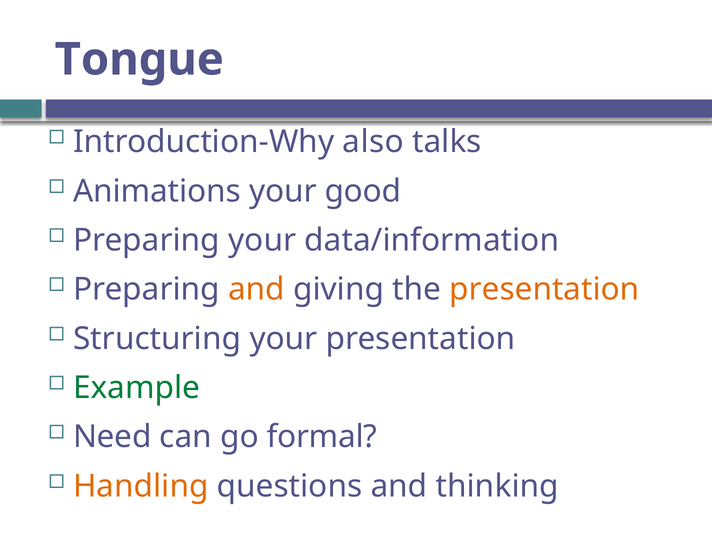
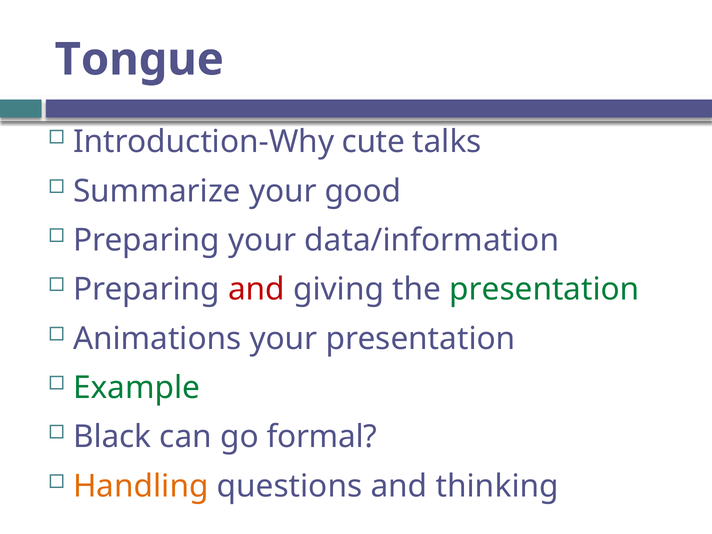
also: also -> cute (373, 142)
Animations: Animations -> Summarize (157, 191)
and colour: orange -> red (257, 289)
presentation colour: orange -> green (544, 289)
Structuring: Structuring -> Animations (157, 339)
Need: Need -> Black (112, 437)
